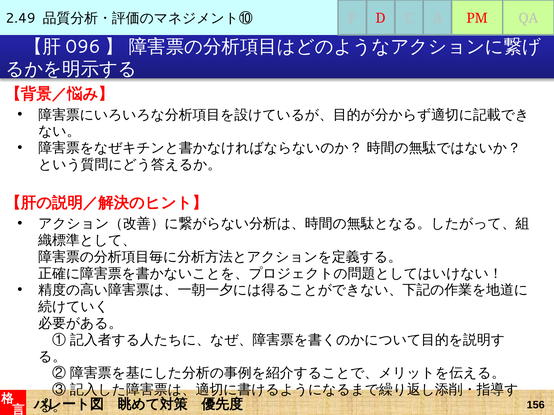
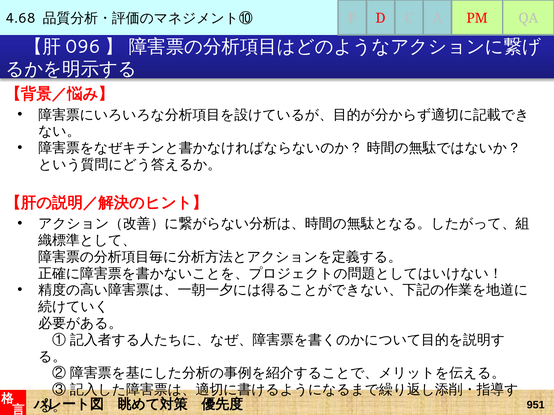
2.49: 2.49 -> 4.68 (21, 18)
156: 156 -> 951 (536, 405)
